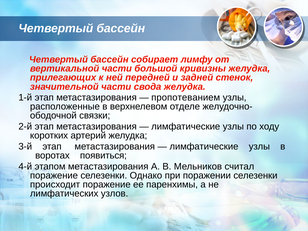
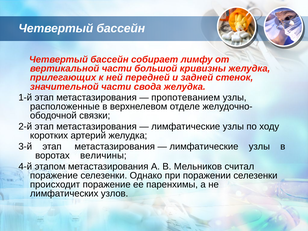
появиться: появиться -> величины (103, 156)
